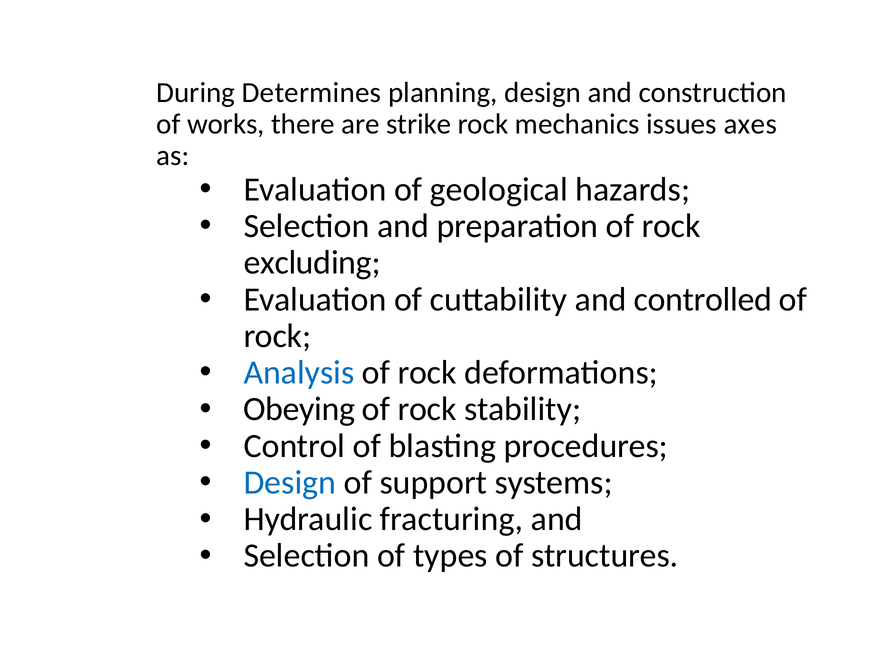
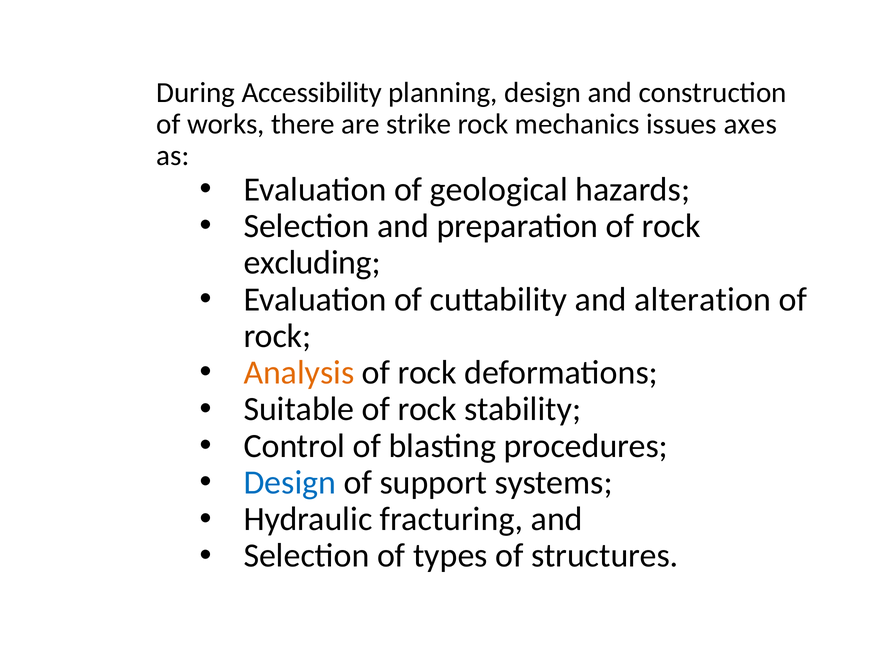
Determines: Determines -> Accessibility (312, 93)
controlled: controlled -> alteration (703, 300)
Analysis colour: blue -> orange (299, 373)
Obeying: Obeying -> Suitable (299, 410)
